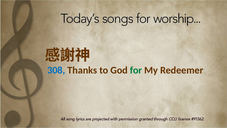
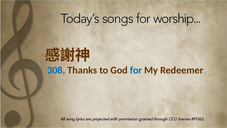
for colour: green -> blue (136, 70)
